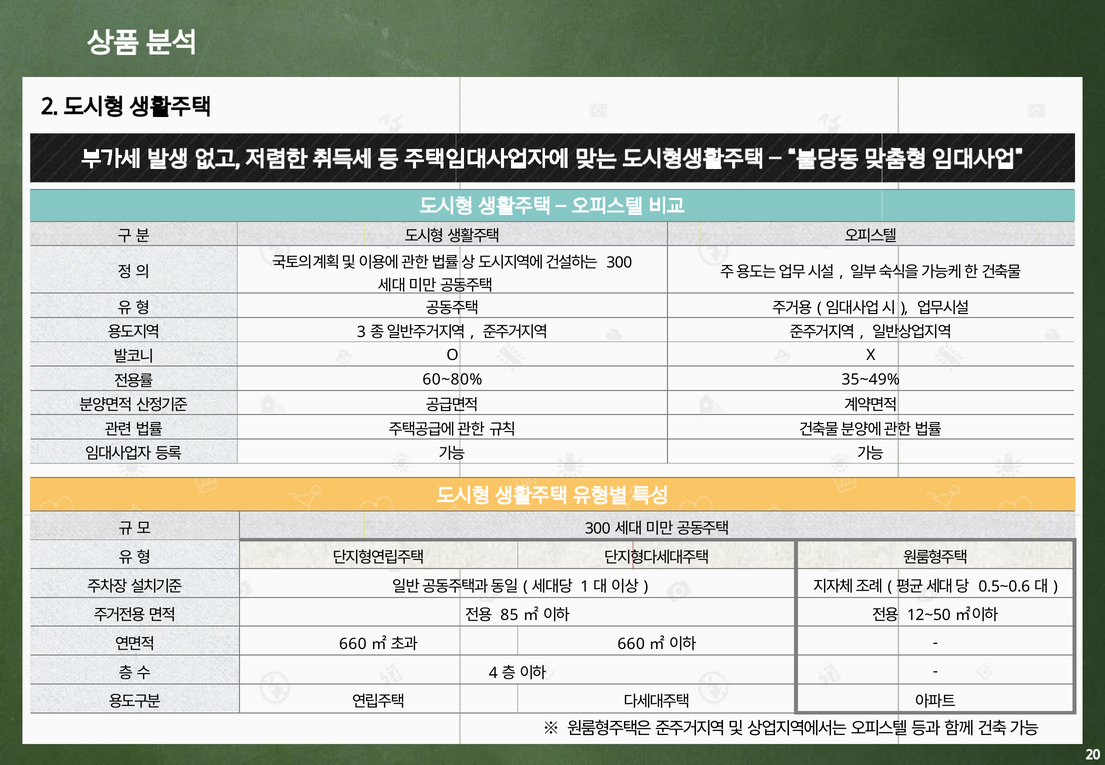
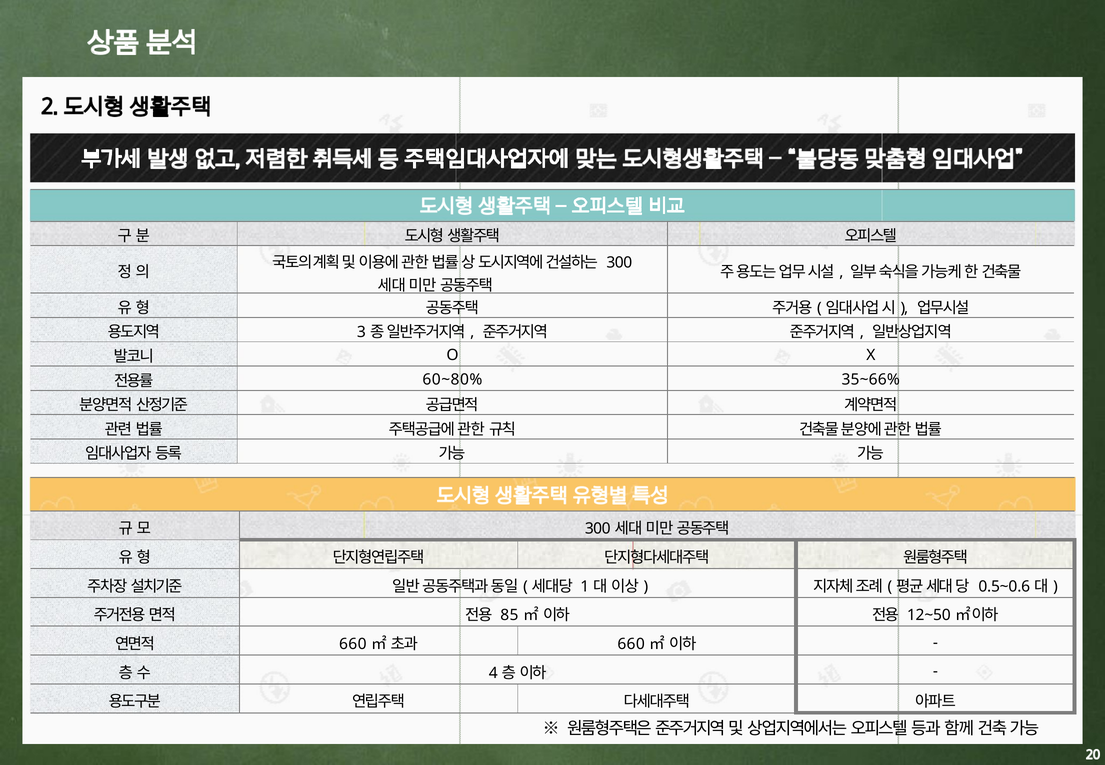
35~49%: 35~49% -> 35~66% (871, 379)
